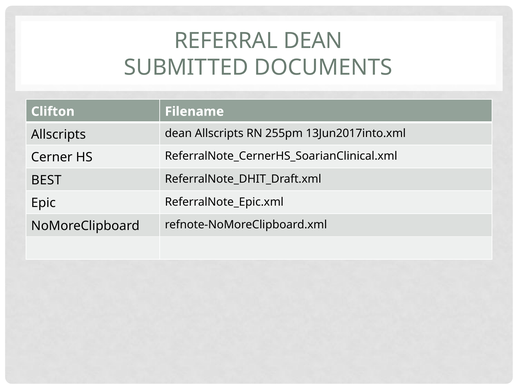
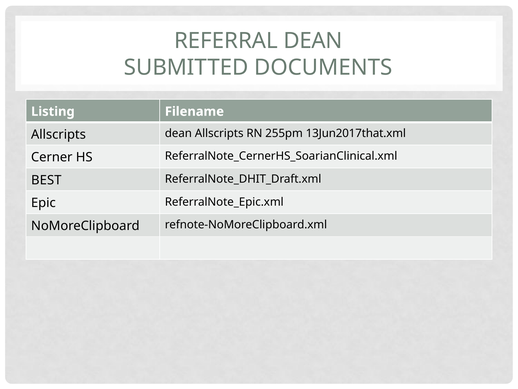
Clifton: Clifton -> Listing (53, 111)
13Jun2017into.xml: 13Jun2017into.xml -> 13Jun2017that.xml (356, 133)
